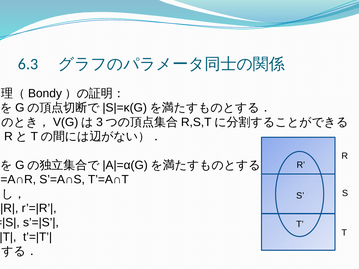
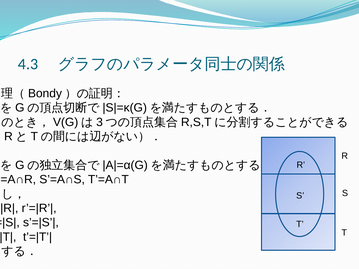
6.3: 6.3 -> 4.3 (28, 64)
